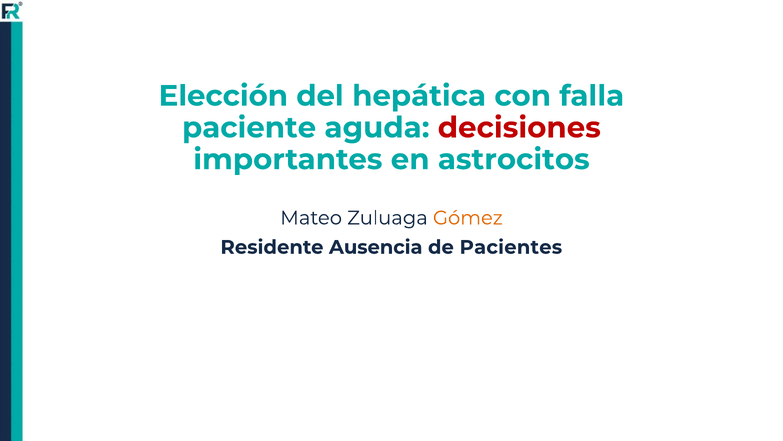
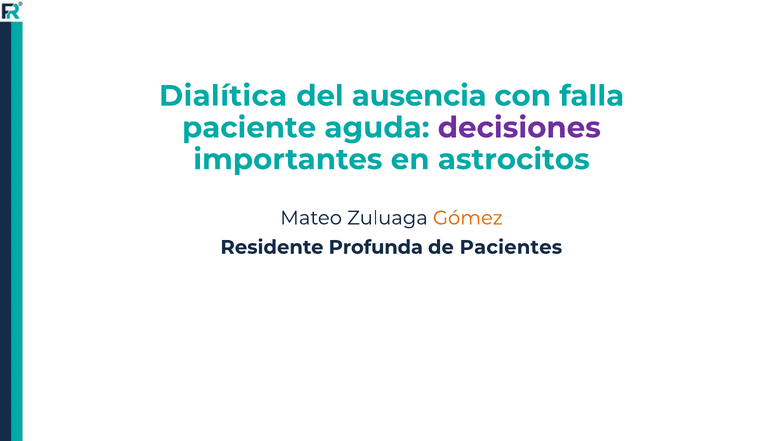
Elección: Elección -> Dialítica (223, 96)
hepática: hepática -> ausencia (419, 96)
decisiones colour: red -> purple (519, 128)
Ausencia: Ausencia -> Profunda (376, 247)
